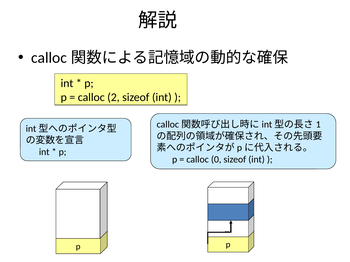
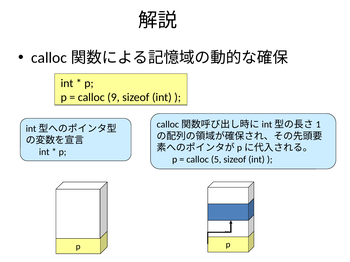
2: 2 -> 9 (113, 97)
0: 0 -> 5 (216, 160)
